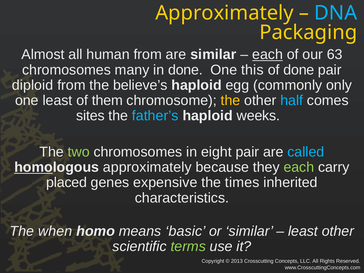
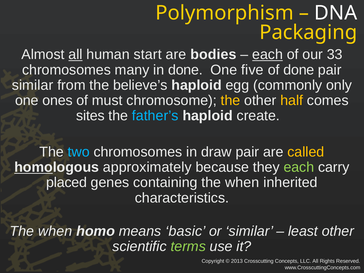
Approximately: Approximately -> Polymorphism (225, 13)
DNA colour: light blue -> white (336, 13)
all underline: none -> present (76, 55)
human from: from -> start (148, 55)
are similar: similar -> bodies (213, 55)
63: 63 -> 33 (335, 55)
this: this -> five (252, 70)
diploid: diploid -> similar (33, 85)
one least: least -> ones (58, 100)
them: them -> must (107, 100)
half colour: light blue -> yellow (292, 100)
weeks: weeks -> create (258, 116)
two colour: light green -> light blue (79, 152)
eight: eight -> draw (216, 152)
called colour: light blue -> yellow (306, 152)
expensive: expensive -> containing (165, 183)
times: times -> when (242, 183)
